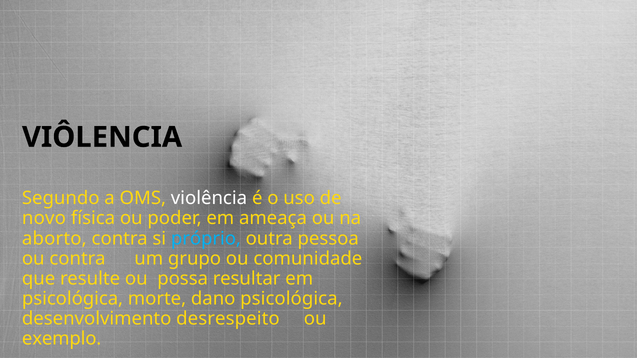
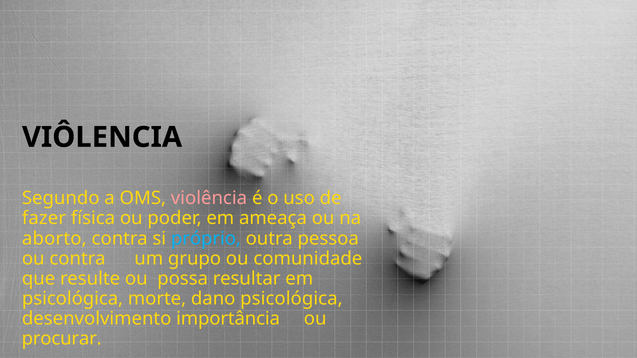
violência colour: white -> pink (209, 198)
novo: novo -> fazer (44, 219)
desrespeito: desrespeito -> importância (228, 319)
exemplo: exemplo -> procurar (62, 339)
